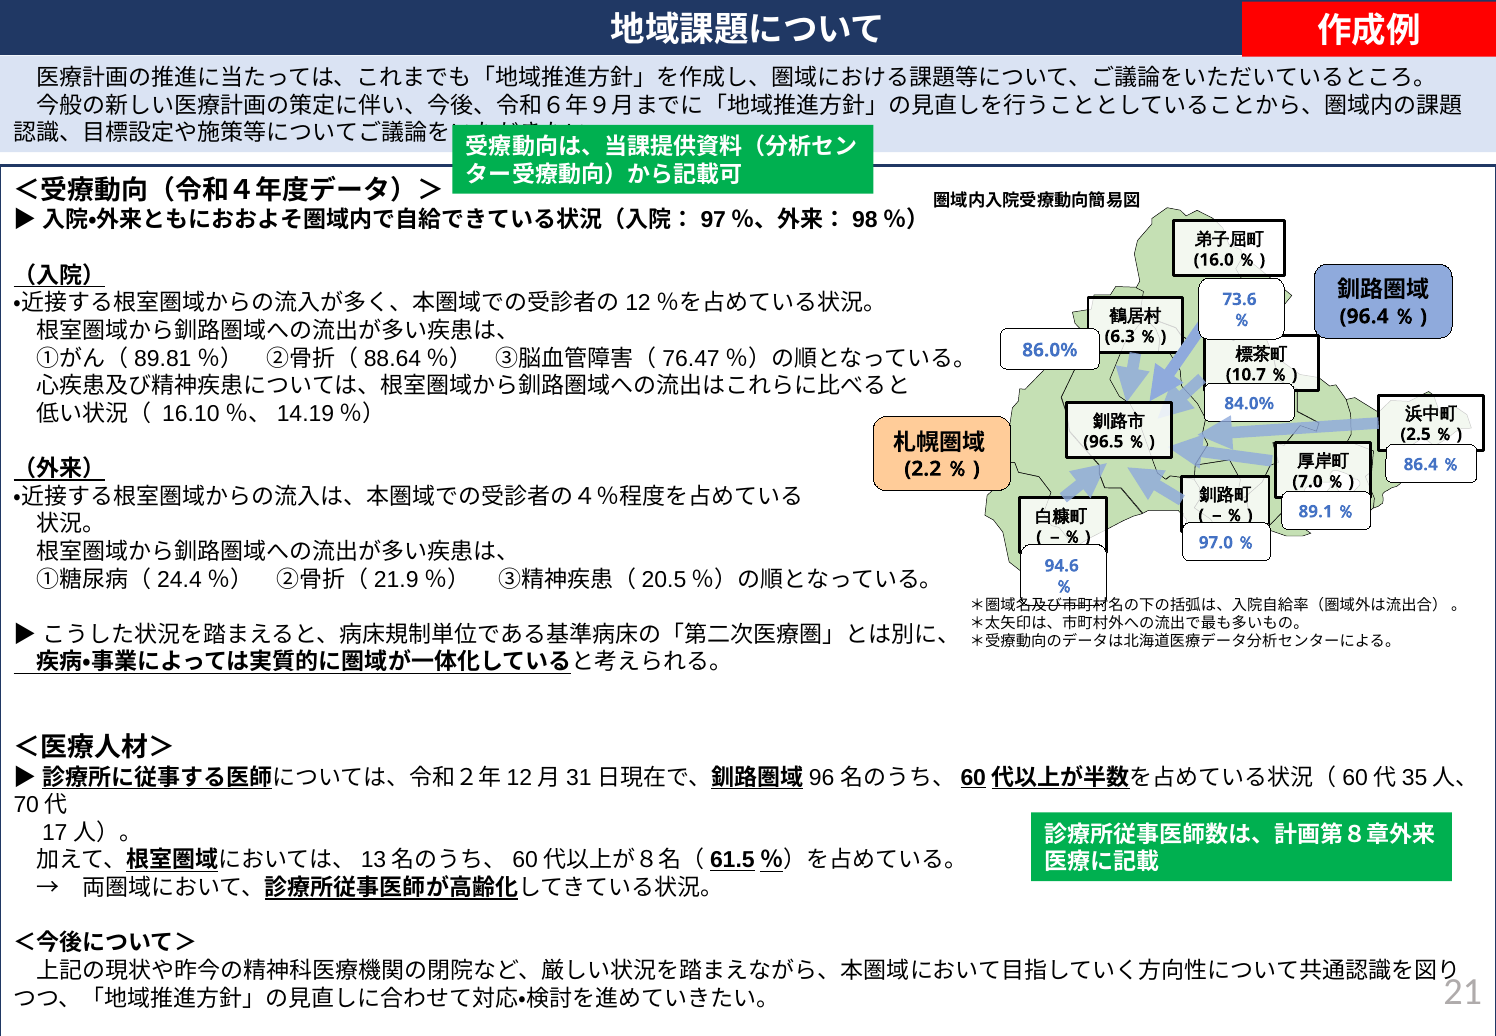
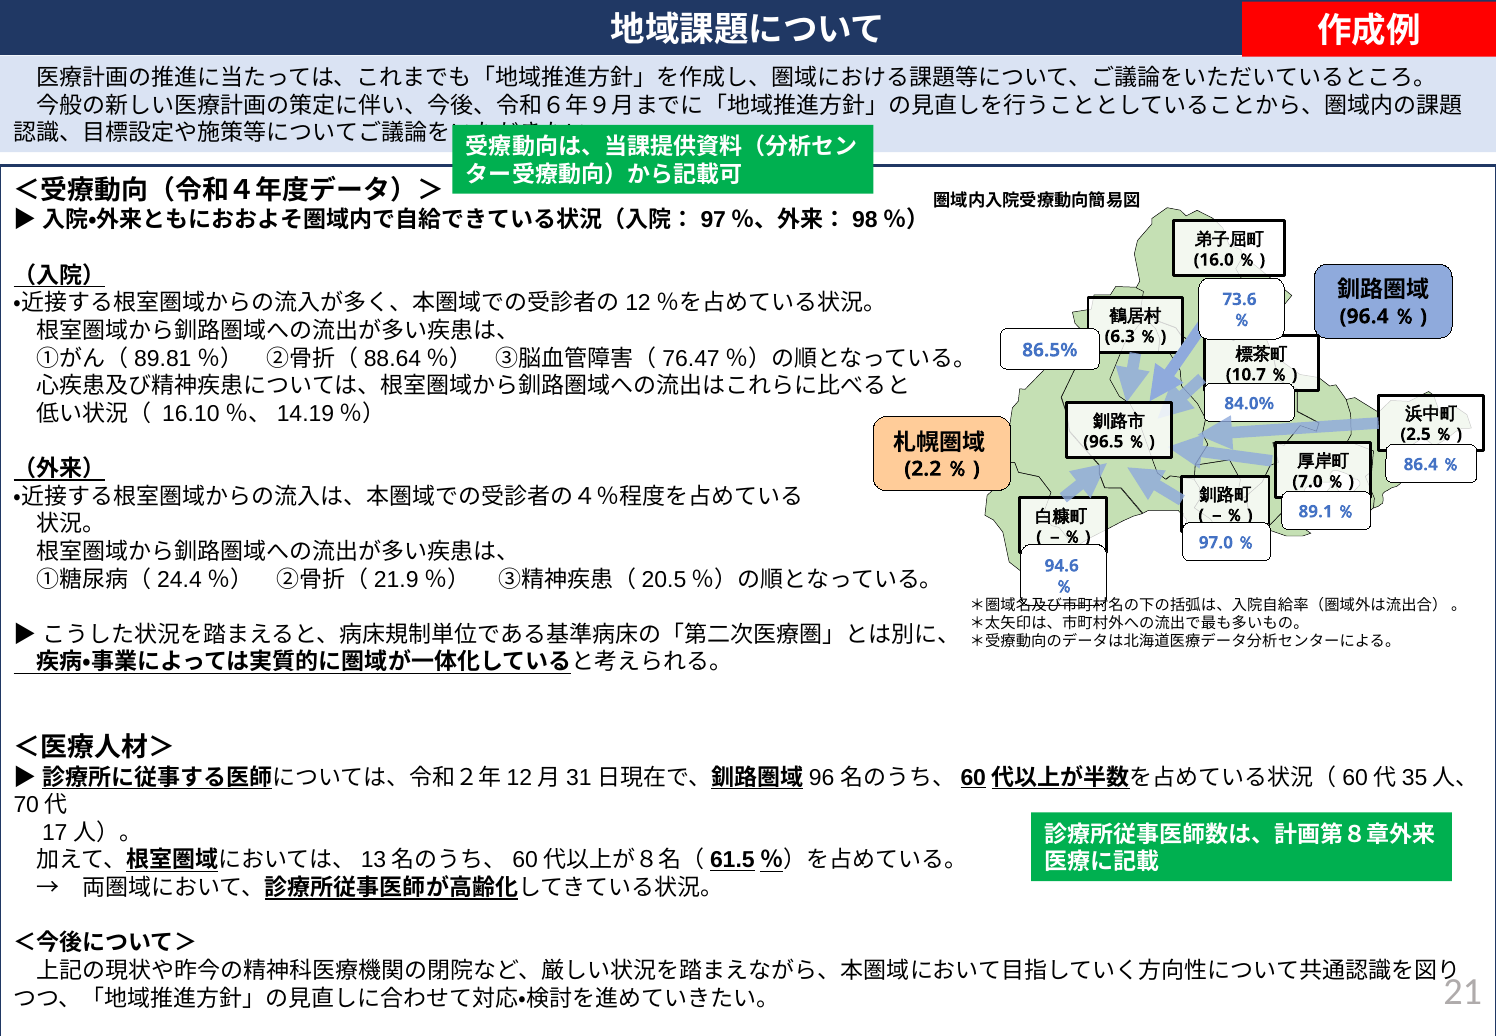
86.0%: 86.0% -> 86.5% (1050, 350)
